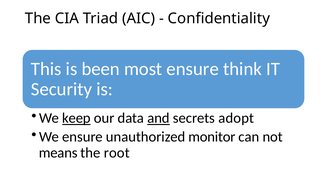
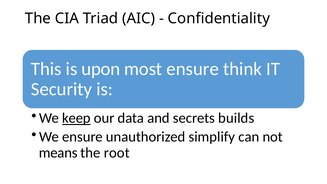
been: been -> upon (101, 69)
and underline: present -> none (158, 118)
adopt: adopt -> builds (236, 118)
monitor: monitor -> simplify (212, 137)
